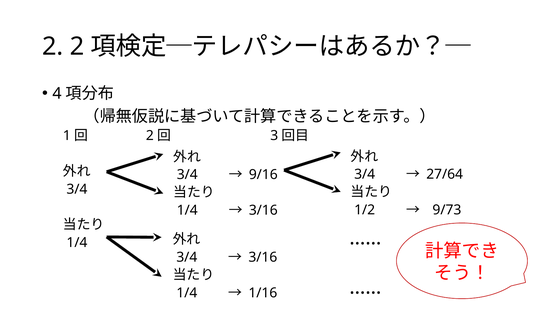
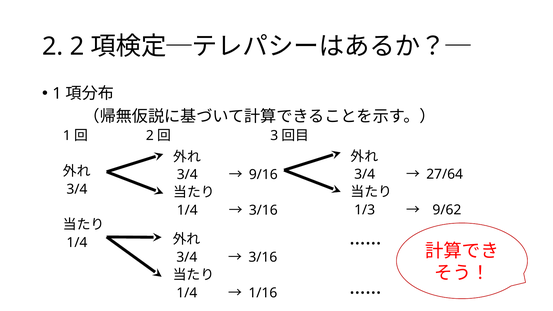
4: 4 -> 1 (57, 93)
1/2: 1/2 -> 1/3 (365, 210)
9/73: 9/73 -> 9/62 (447, 210)
